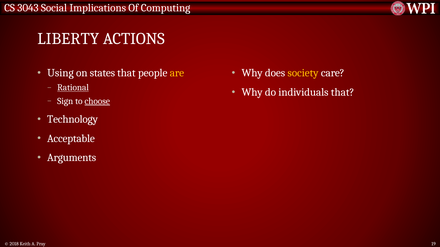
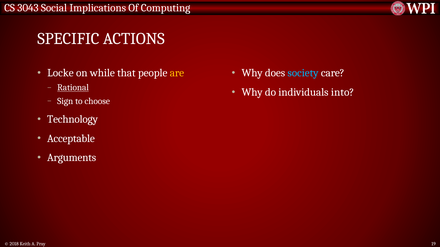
LIBERTY: LIBERTY -> SPECIFIC (68, 39)
Using: Using -> Locke (60, 73)
states: states -> while (102, 73)
society colour: yellow -> light blue (303, 73)
individuals that: that -> into (343, 92)
choose underline: present -> none (97, 101)
